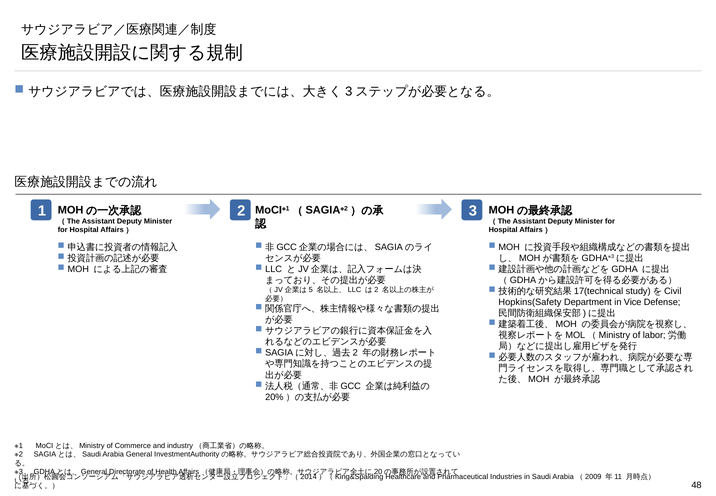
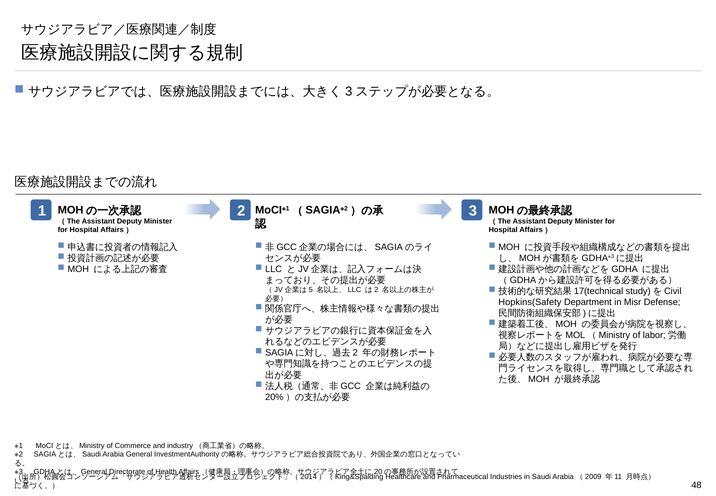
Vice: Vice -> Misr (633, 302)
